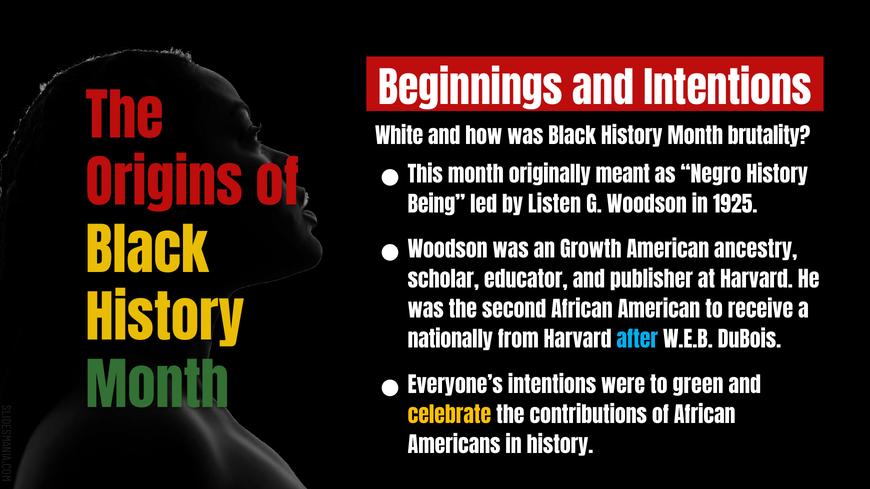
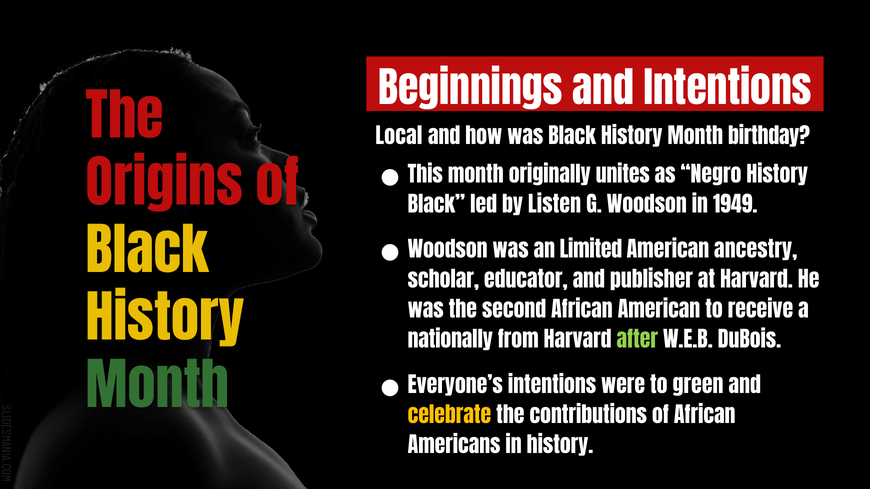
White: White -> Local (399, 137)
brutality: brutality -> birthday (769, 137)
meant: meant -> unites (623, 176)
Being: Being -> Black (436, 206)
1925: 1925 -> 1949 (735, 206)
Growth: Growth -> Limited (591, 251)
after colour: light blue -> light green (637, 341)
